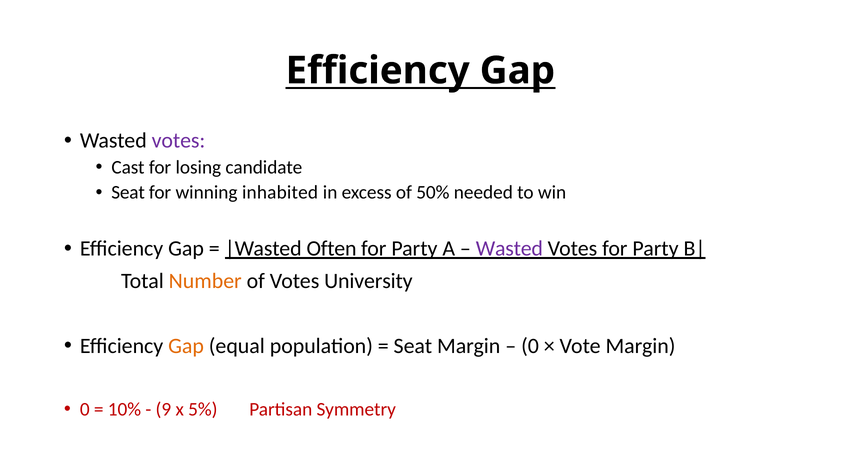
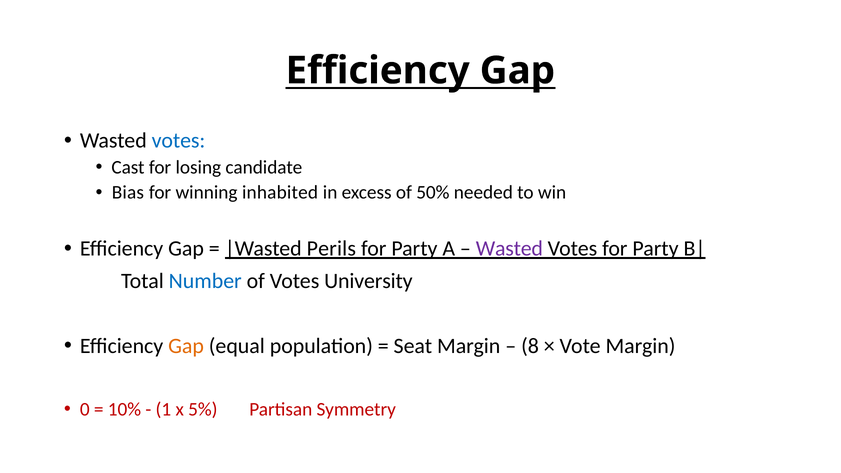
votes colour: purple -> blue (178, 141)
Seat: Seat -> Bias (128, 193)
Often: Often -> Perils (331, 249)
Number colour: orange -> blue (205, 281)
0: 0 -> 8 (530, 346)
9: 9 -> 1 (163, 409)
